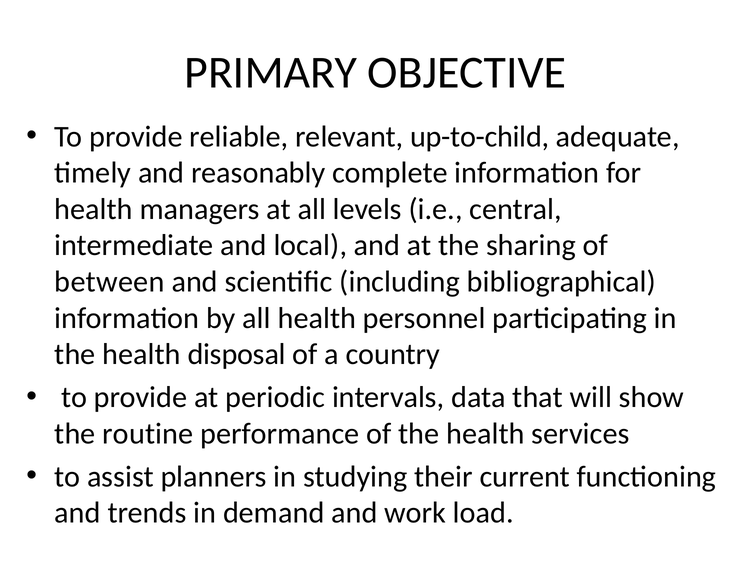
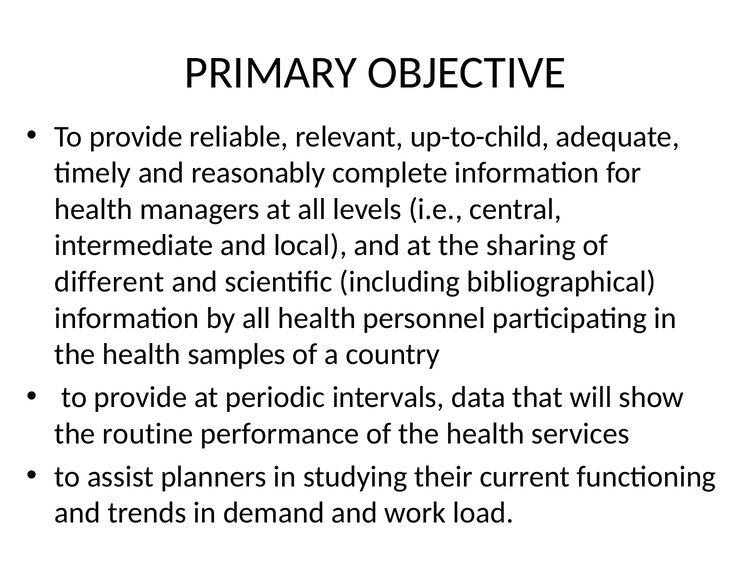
between: between -> different (109, 282)
disposal: disposal -> samples (237, 355)
